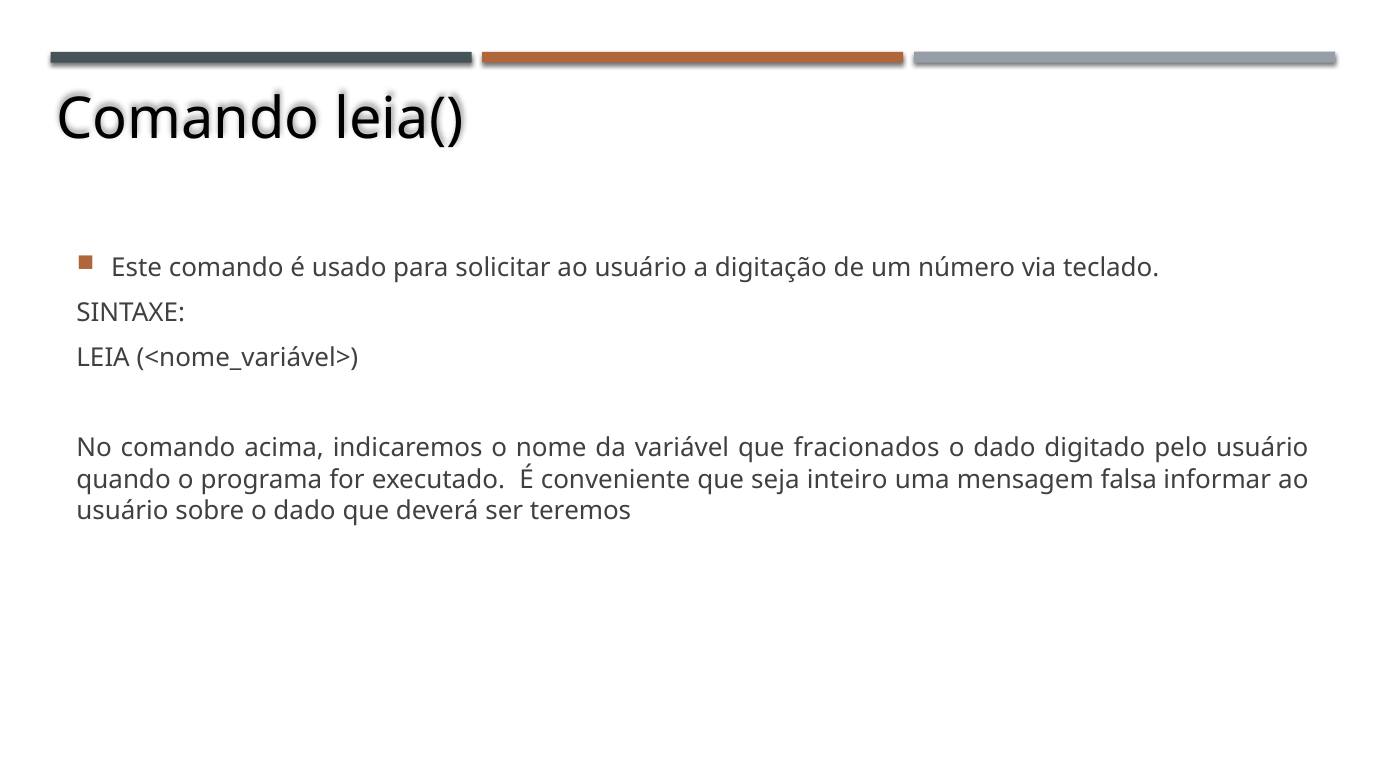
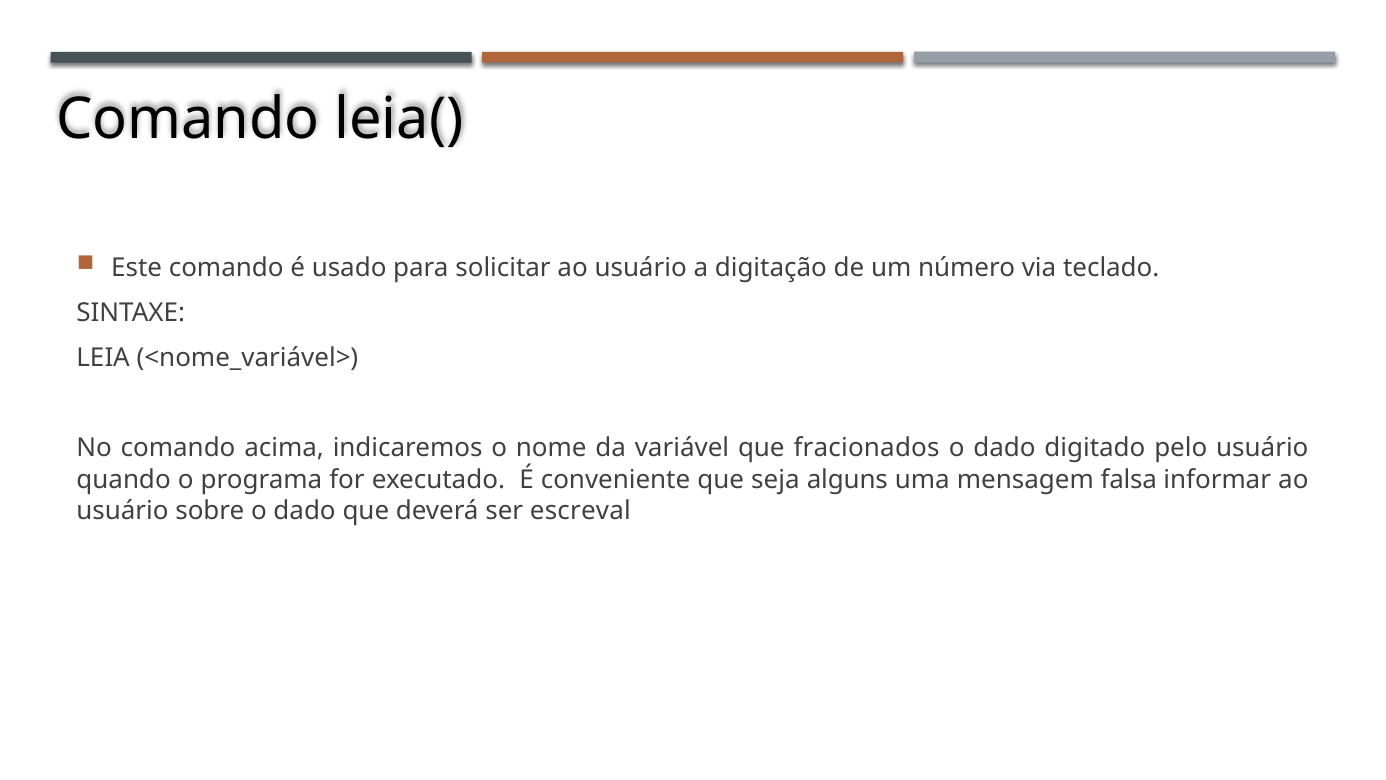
inteiro: inteiro -> alguns (847, 479)
teremos: teremos -> escreval (580, 511)
